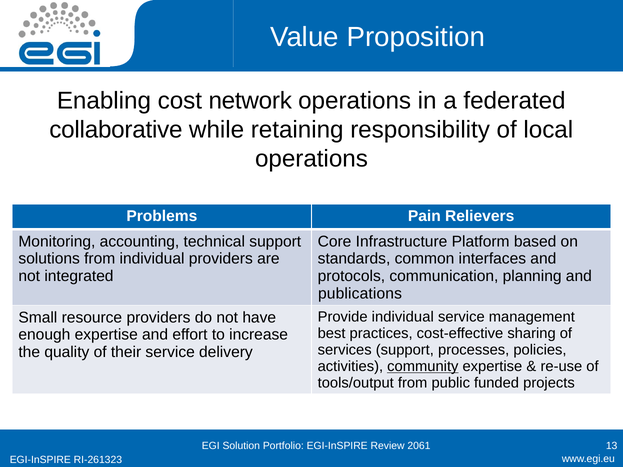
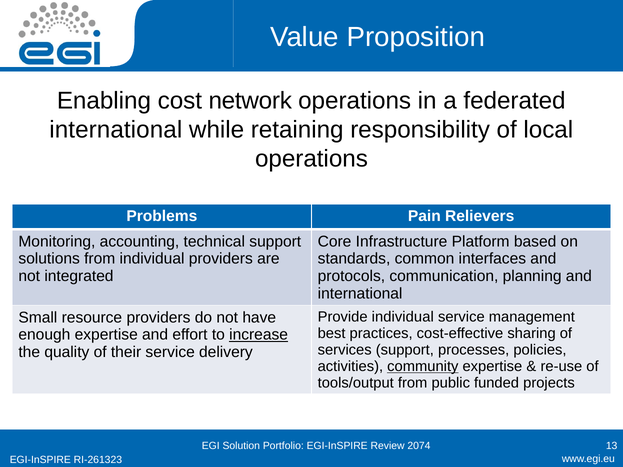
collaborative: collaborative -> international (116, 130)
publications: publications -> international (360, 294)
increase underline: none -> present (259, 335)
2061: 2061 -> 2074 (419, 446)
